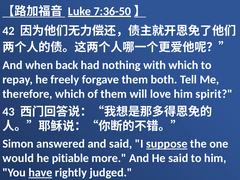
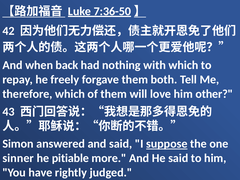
spirit: spirit -> other (214, 94)
would: would -> sinner (18, 158)
have underline: present -> none (40, 173)
